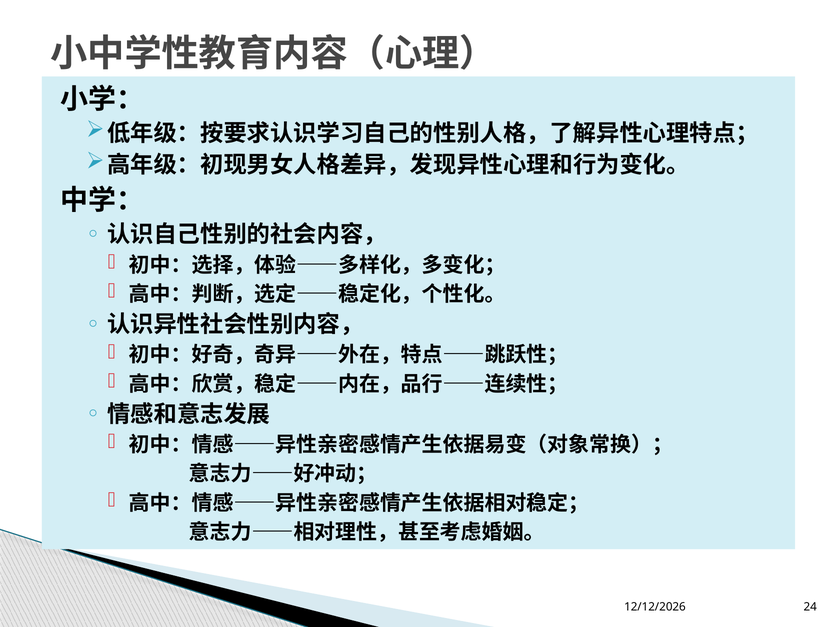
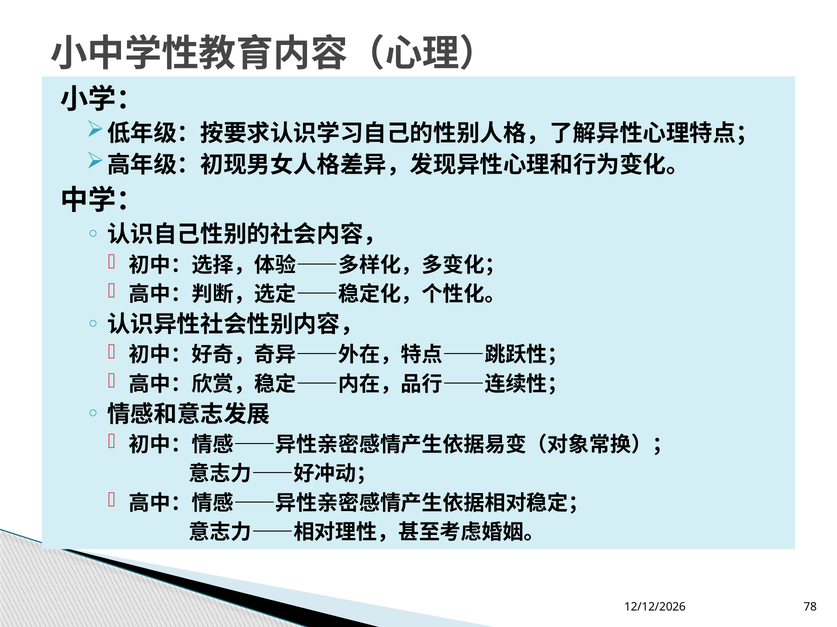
24: 24 -> 78 (810, 608)
